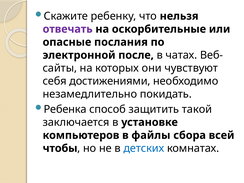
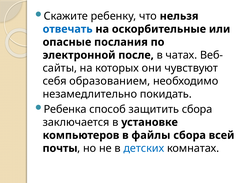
отвечать colour: purple -> blue (68, 29)
достижениями: достижениями -> образованием (110, 81)
защитить такой: такой -> сбора (197, 109)
чтобы: чтобы -> почты (60, 148)
